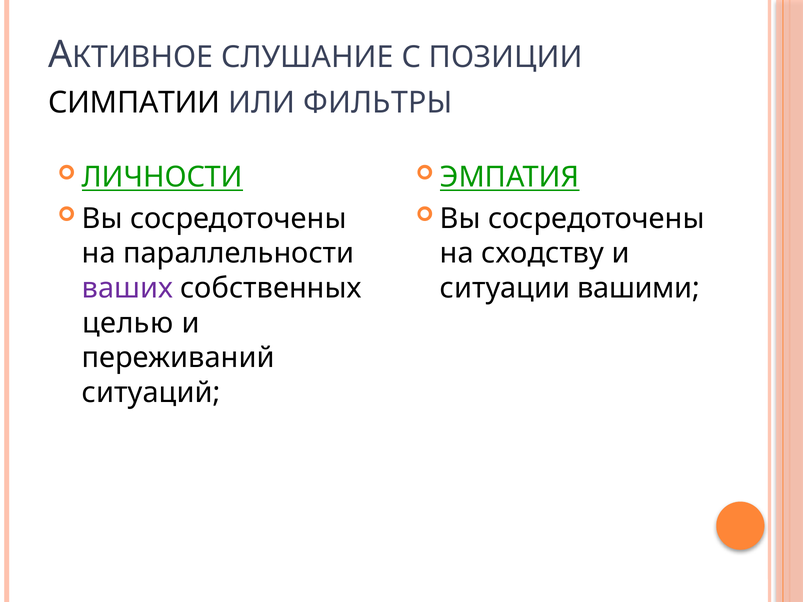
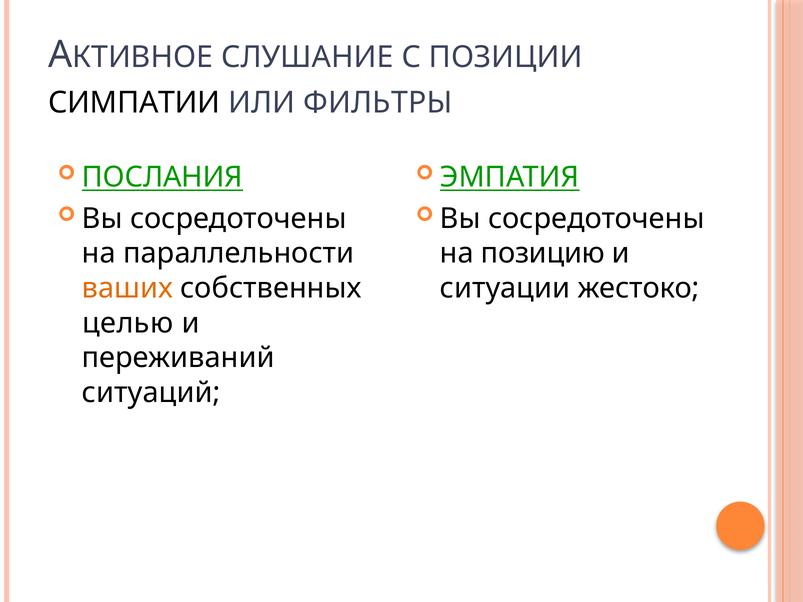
ЛИЧНОСТИ: ЛИЧНОСТИ -> ПОСЛАНИЯ (162, 177)
сходству: сходству -> позицию (543, 254)
ваших colour: purple -> orange (127, 288)
вашими: вашими -> жестоко (639, 288)
